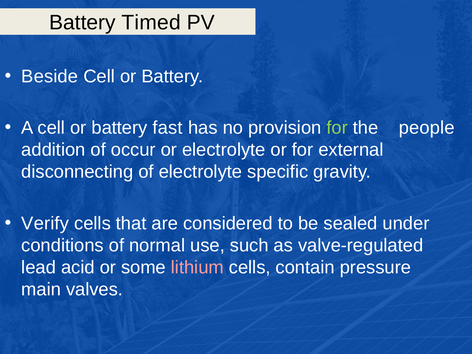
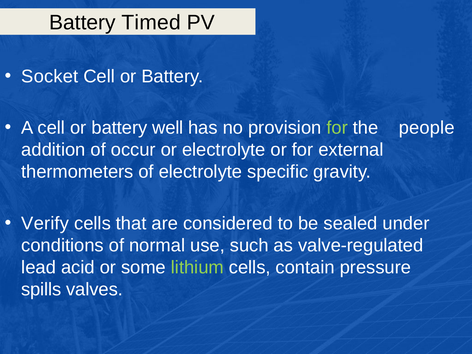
Beside: Beside -> Socket (50, 76)
fast: fast -> well (168, 128)
disconnecting: disconnecting -> thermometers (77, 172)
lithium colour: pink -> light green (197, 267)
main: main -> spills (41, 289)
